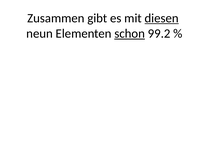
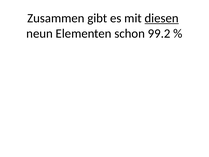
schon underline: present -> none (130, 34)
